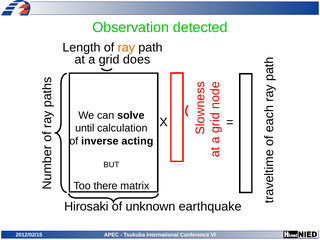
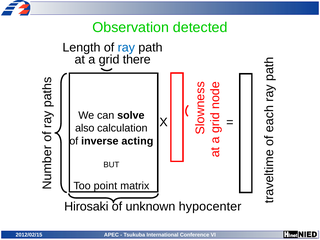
ray colour: orange -> blue (126, 48)
does: does -> there (137, 60)
until: until -> also (85, 128)
there: there -> point (105, 186)
earthquake: earthquake -> hypocenter (210, 207)
